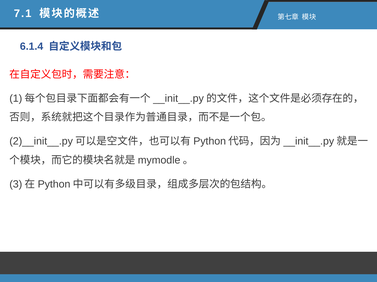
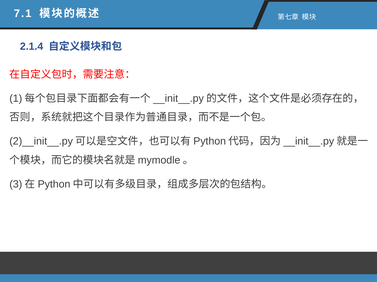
6.1.4: 6.1.4 -> 2.1.4 (32, 47)
